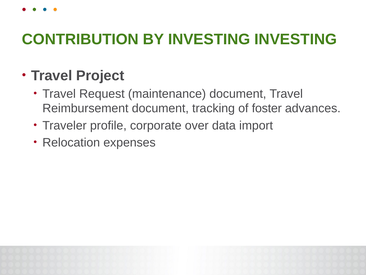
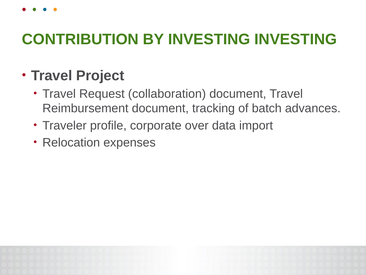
maintenance: maintenance -> collaboration (167, 94)
foster: foster -> batch (267, 108)
